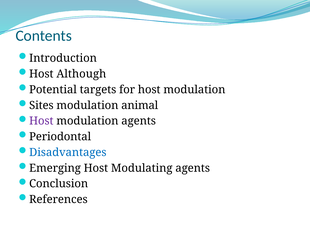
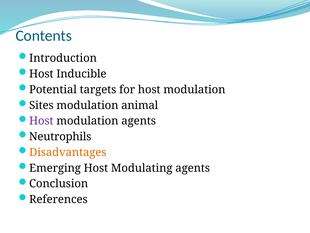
Although: Although -> Inducible (81, 74)
Periodontal: Periodontal -> Neutrophils (60, 136)
Disadvantages colour: blue -> orange (68, 152)
